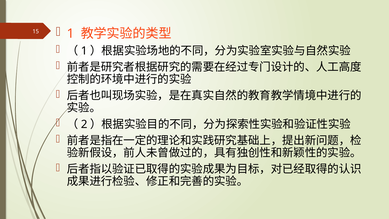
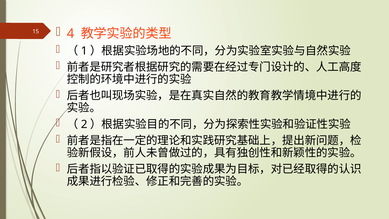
1: 1 -> 4 (71, 34)
